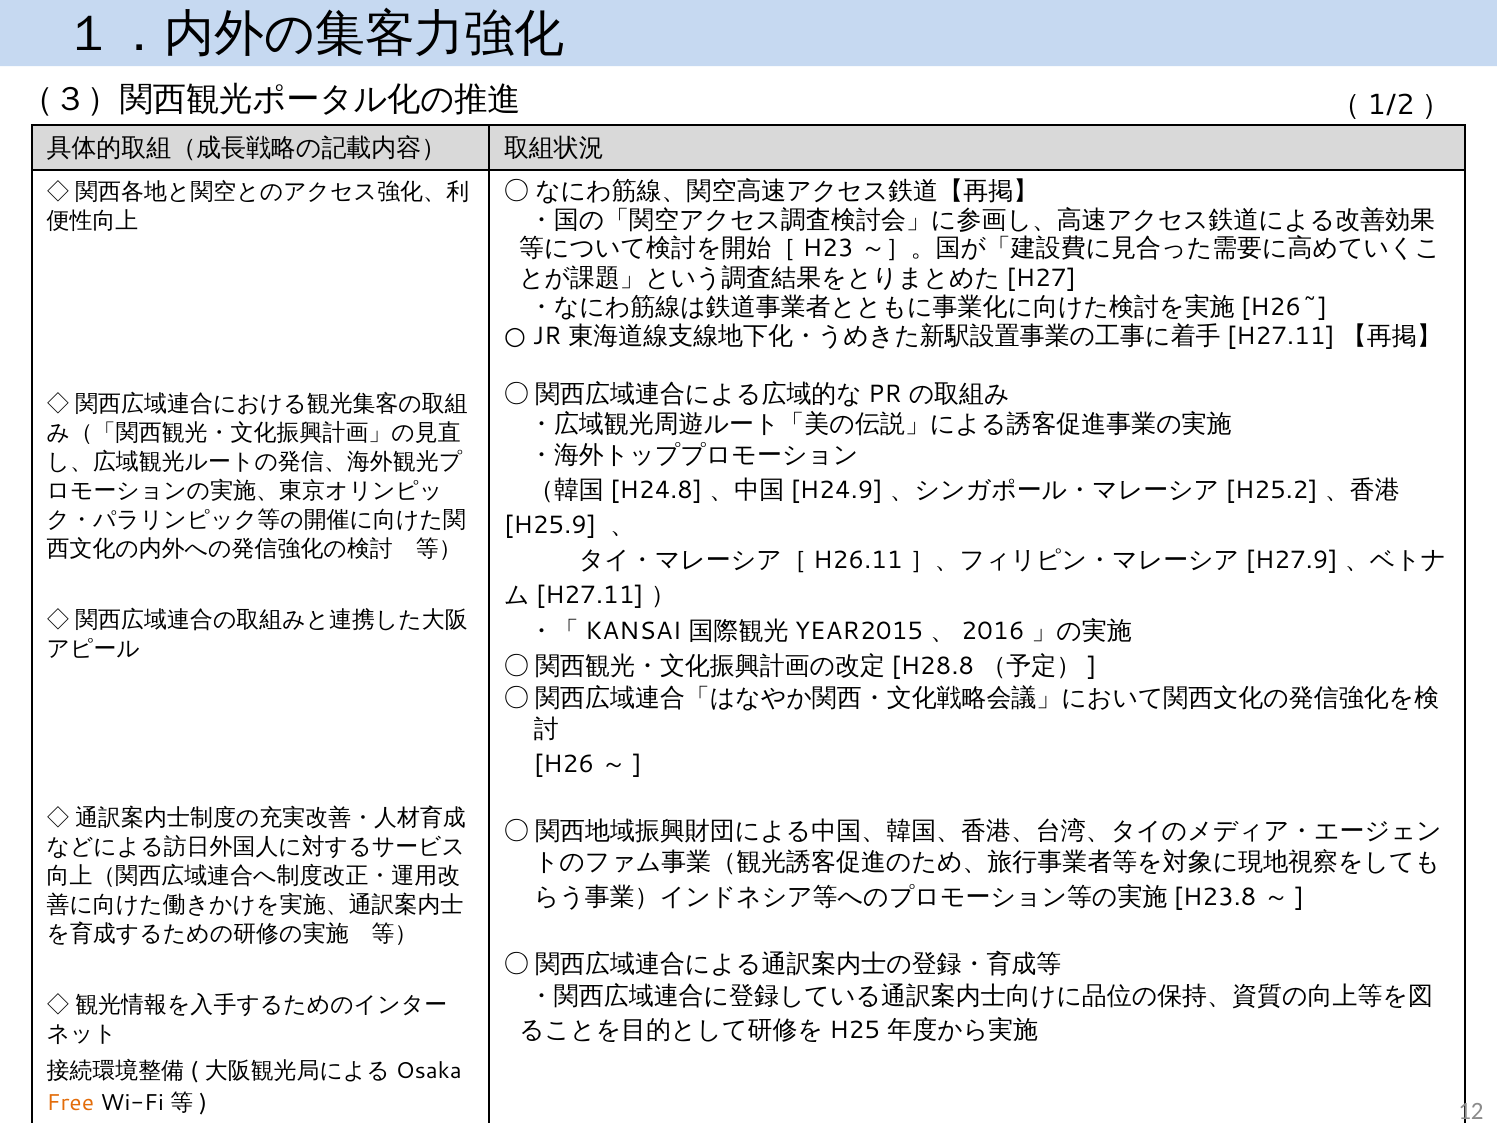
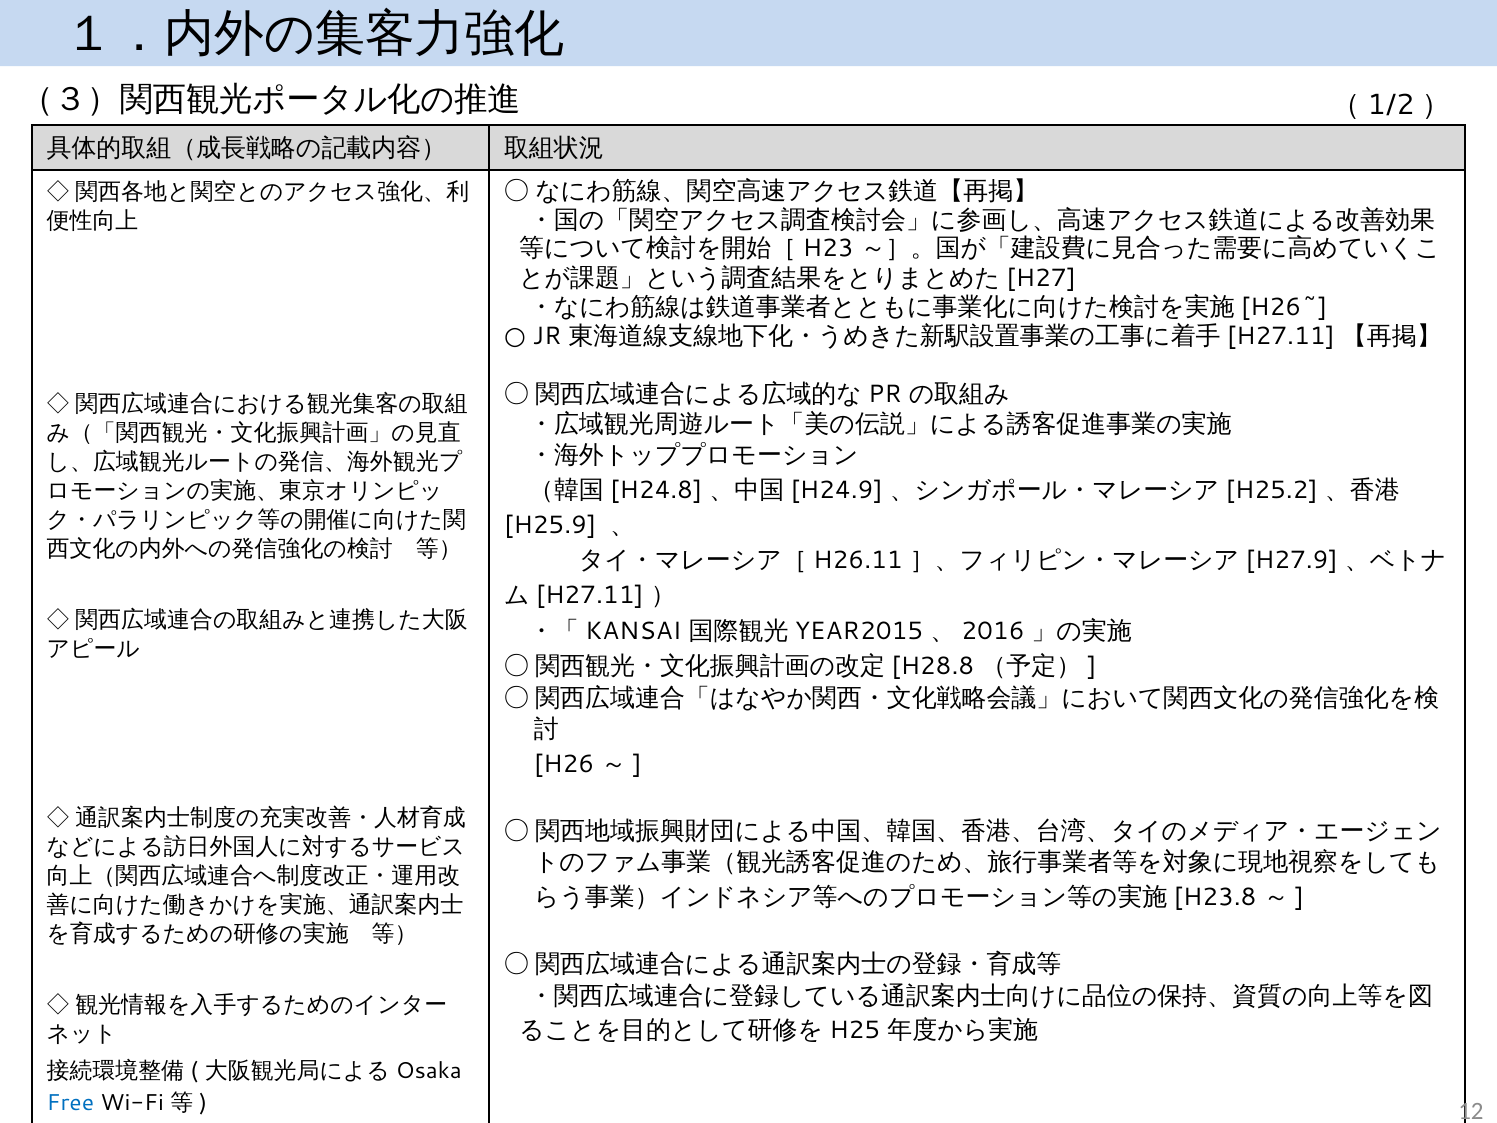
Free colour: orange -> blue (70, 1103)
